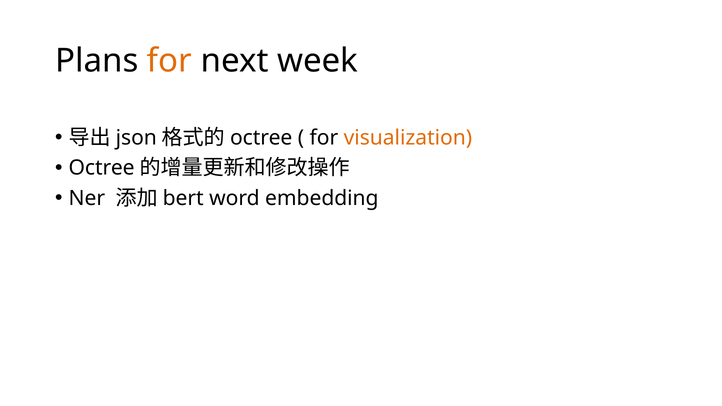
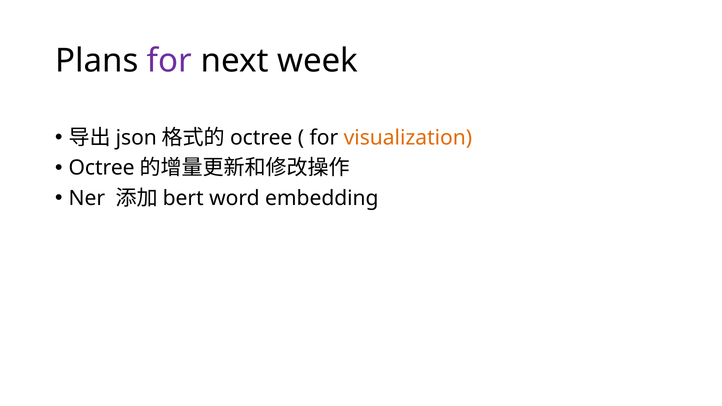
for colour: orange -> purple (169, 61)
